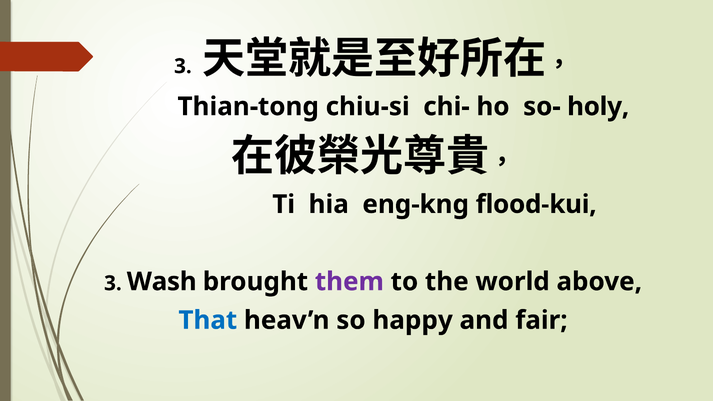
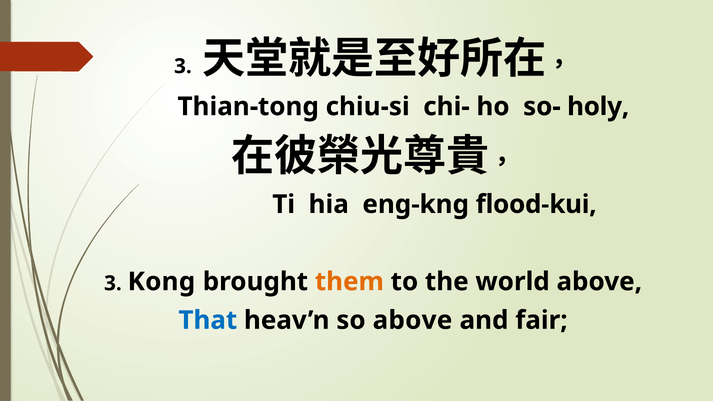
Wash: Wash -> Kong (161, 282)
them colour: purple -> orange (349, 282)
so happy: happy -> above (412, 320)
